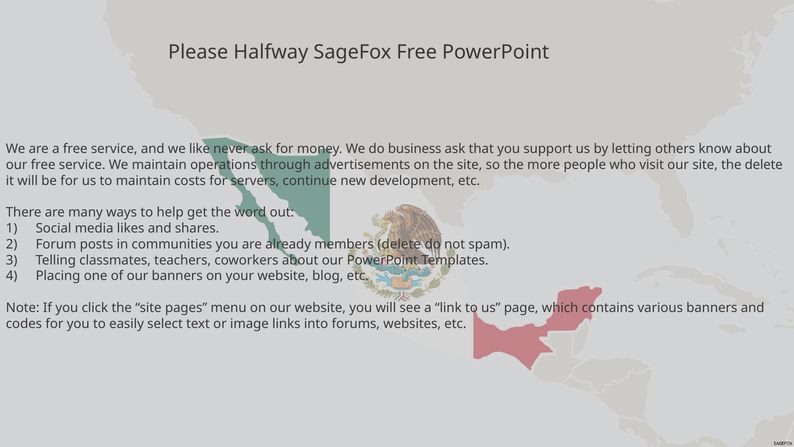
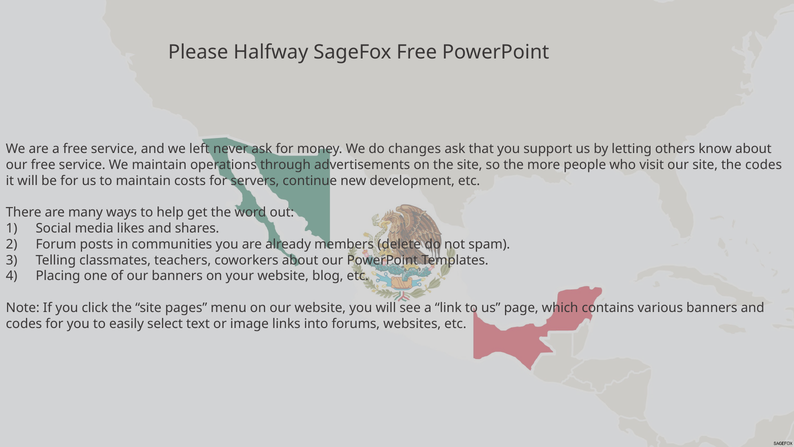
like: like -> left (199, 149)
business: business -> changes (415, 149)
the delete: delete -> codes (764, 165)
